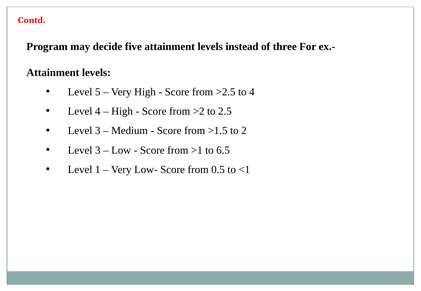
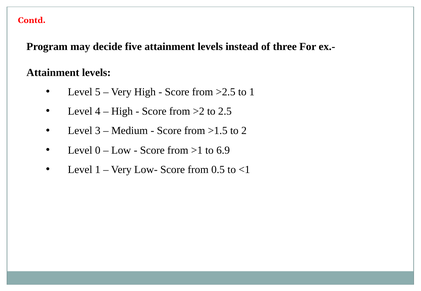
to 4: 4 -> 1 (252, 92)
3: 3 -> 0 (98, 150)
6.5: 6.5 -> 6.9 (223, 150)
